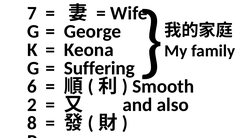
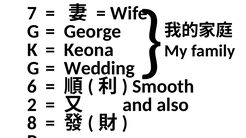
Suffering: Suffering -> Wedding (99, 68)
